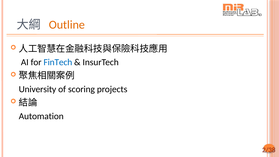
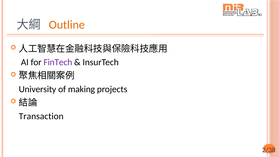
FinTech colour: blue -> purple (58, 62)
scoring: scoring -> making (82, 89)
Automation: Automation -> Transaction (41, 116)
